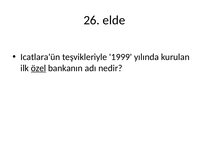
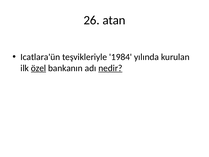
elde: elde -> atan (114, 20)
1999: 1999 -> 1984 (121, 57)
nedir underline: none -> present (110, 68)
